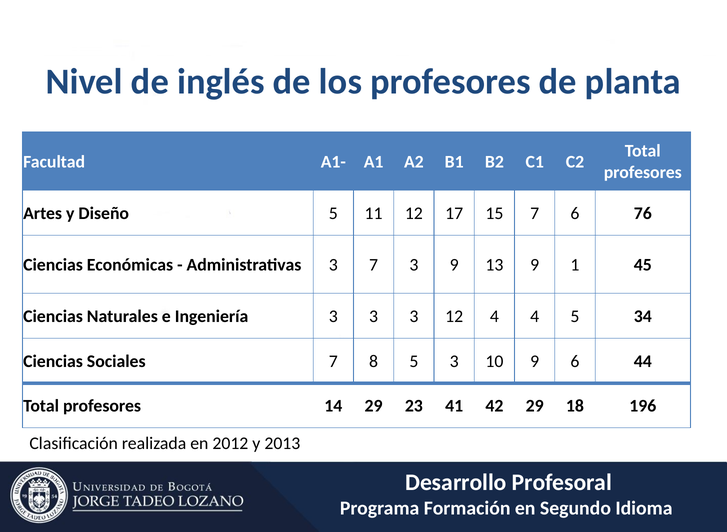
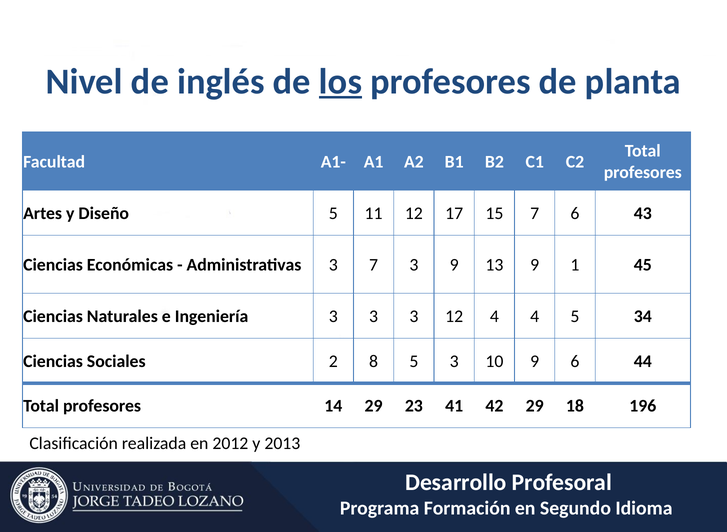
los underline: none -> present (341, 82)
76: 76 -> 43 (643, 213)
Sociales 7: 7 -> 2 (333, 362)
